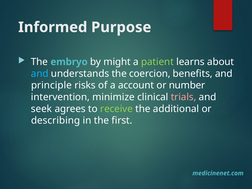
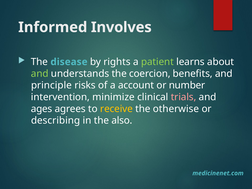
Purpose: Purpose -> Involves (121, 27)
embryo: embryo -> disease (69, 62)
might: might -> rights (117, 62)
and colour: light blue -> light green (40, 74)
seek: seek -> ages (42, 109)
receive colour: light green -> yellow (117, 109)
additional: additional -> otherwise (176, 109)
first: first -> also (122, 121)
